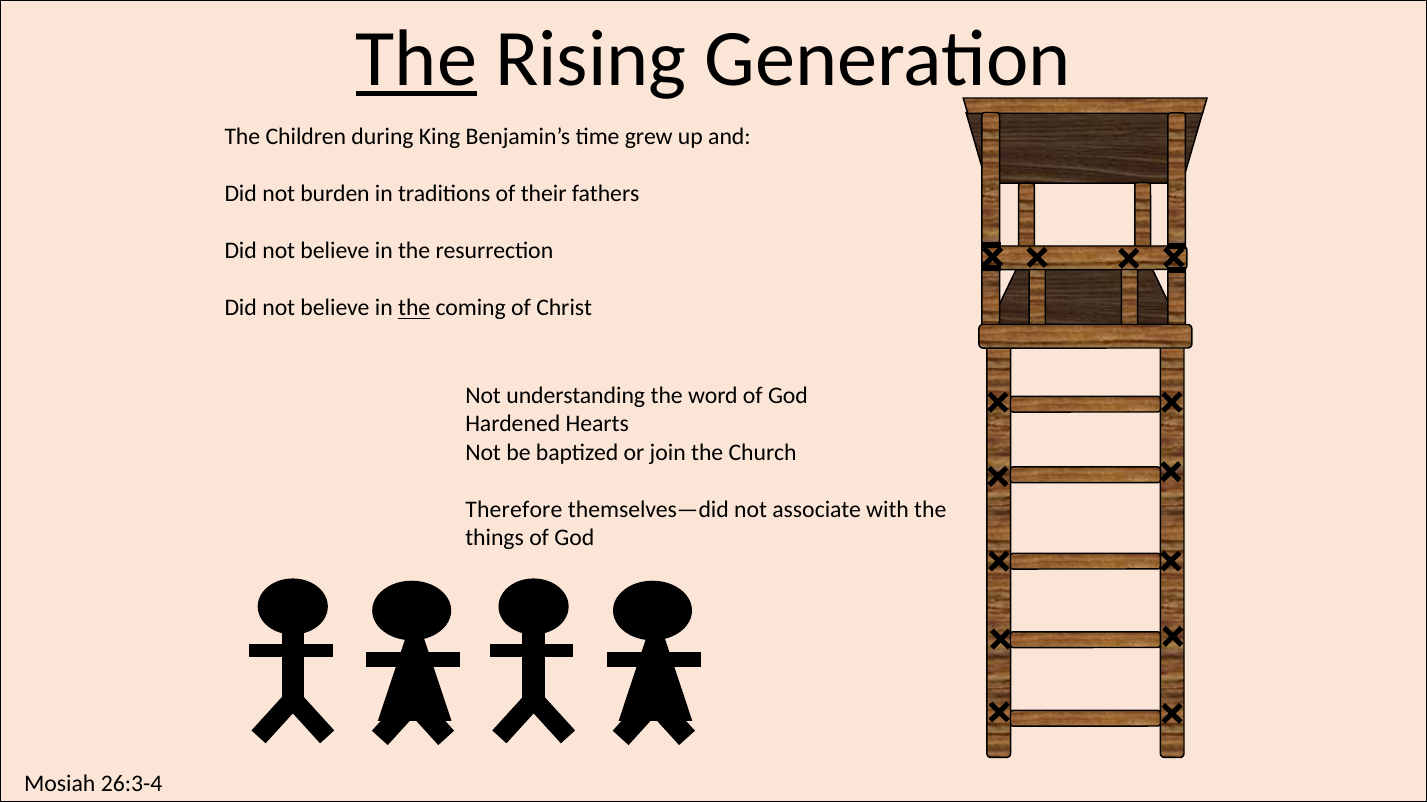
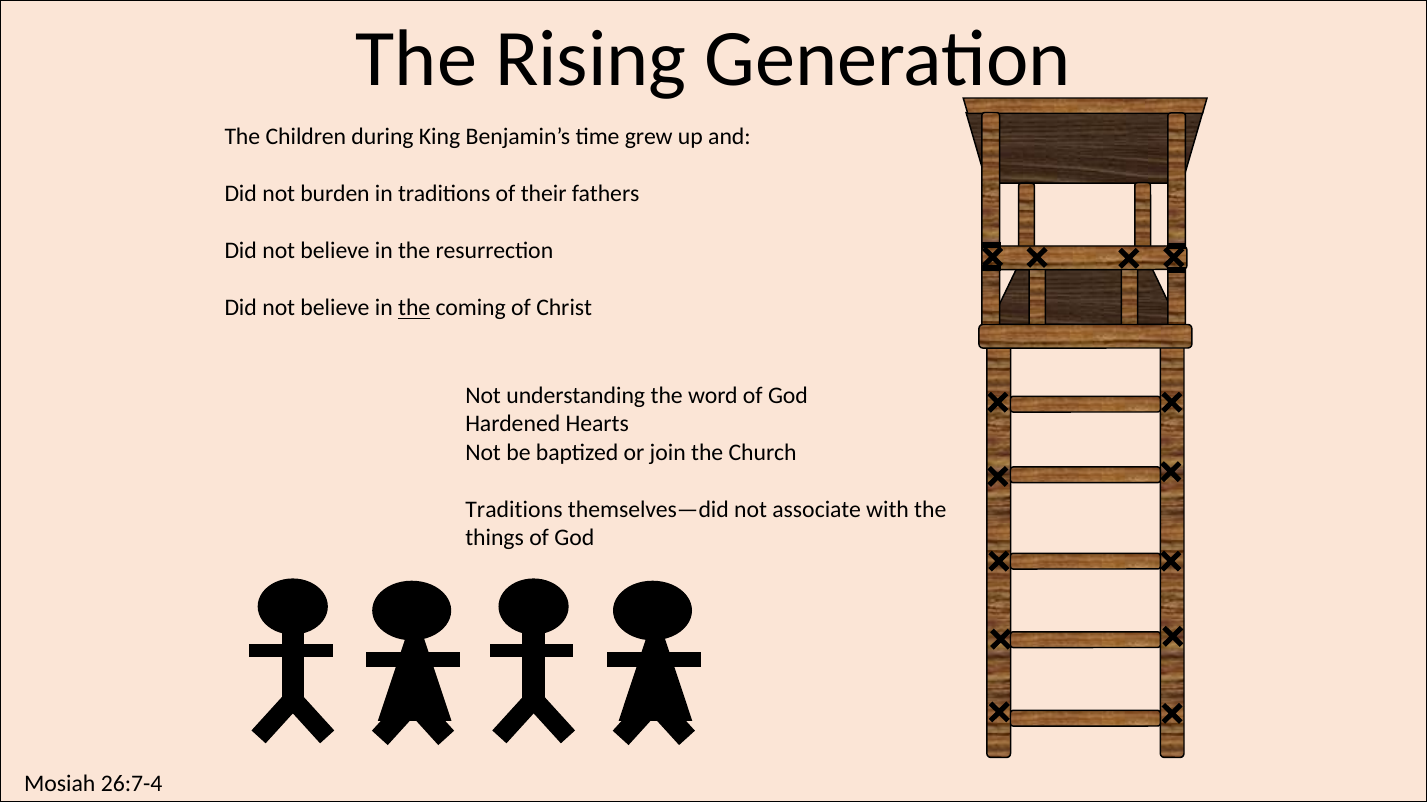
The underline: present -> none (416, 59)
Therefore: Therefore -> Traditions (514, 510)
26:3-4: 26:3-4 -> 26:7-4 (132, 784)
